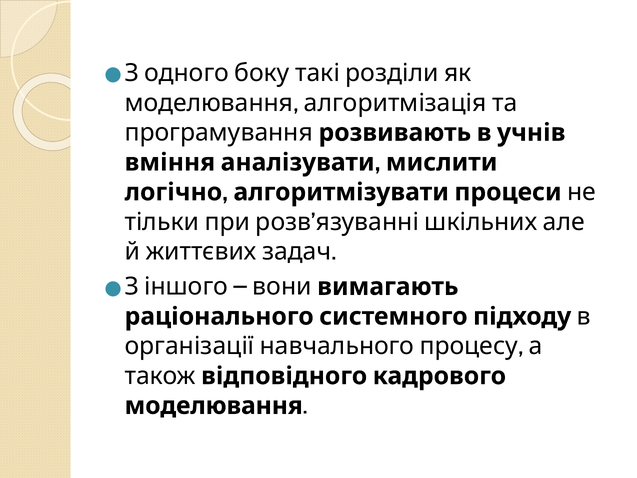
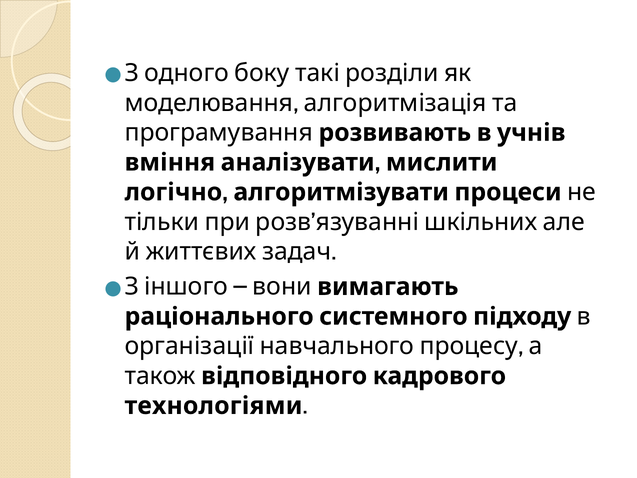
моделювання: моделювання -> технологіями (214, 406)
